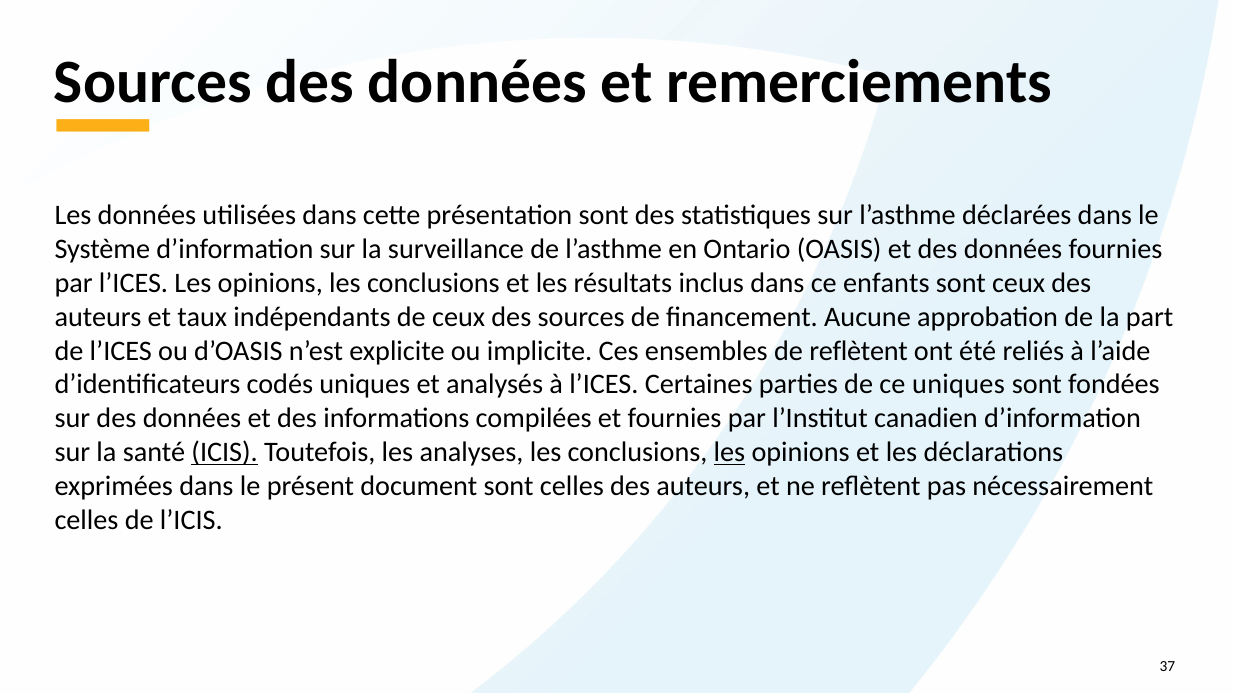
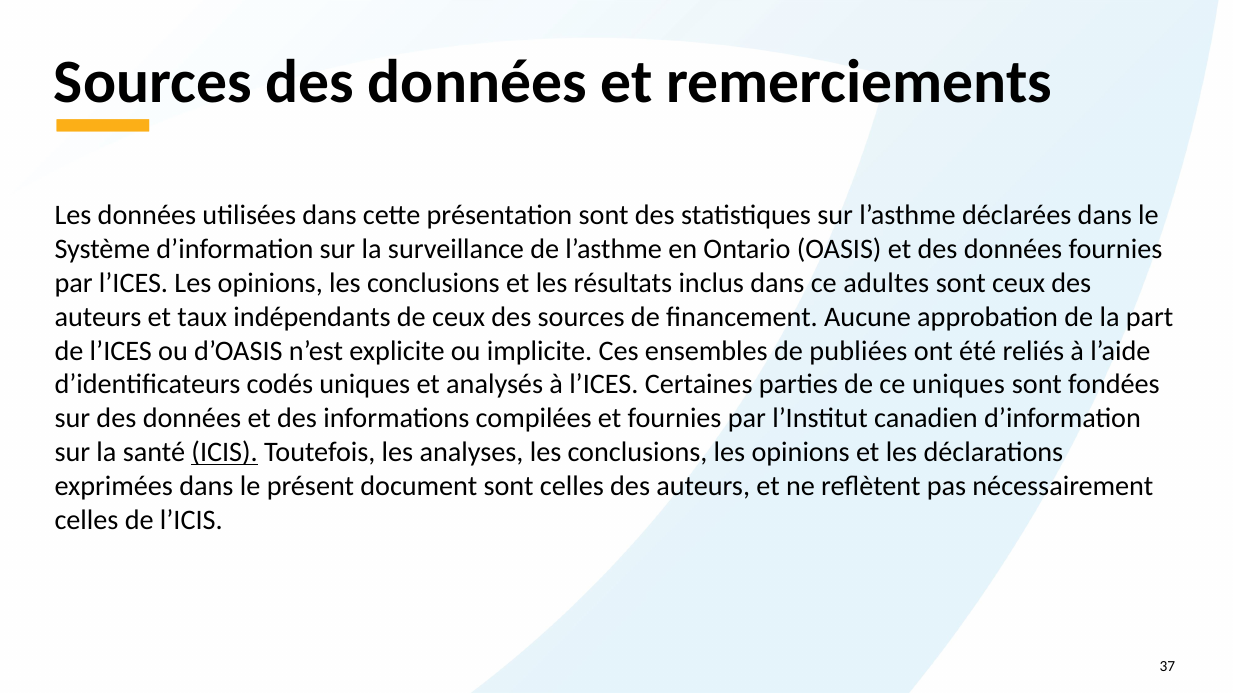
enfants: enfants -> adultes (886, 283)
de reflètent: reflètent -> publiées (858, 351)
les underline: present -> none (729, 453)
